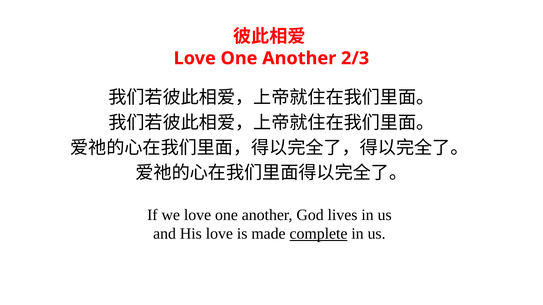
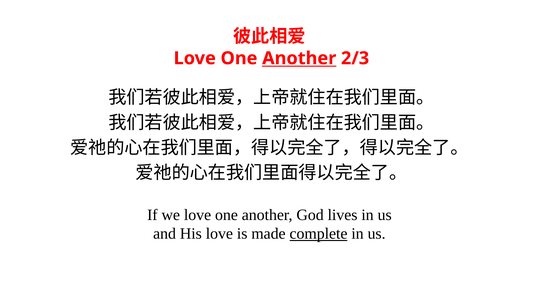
Another underline: none -> present (299, 58)
